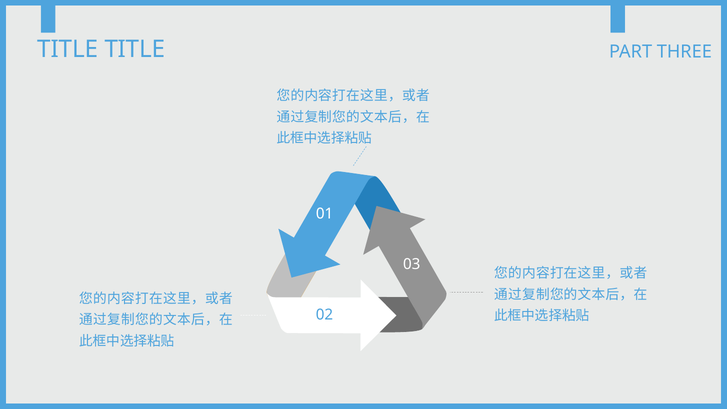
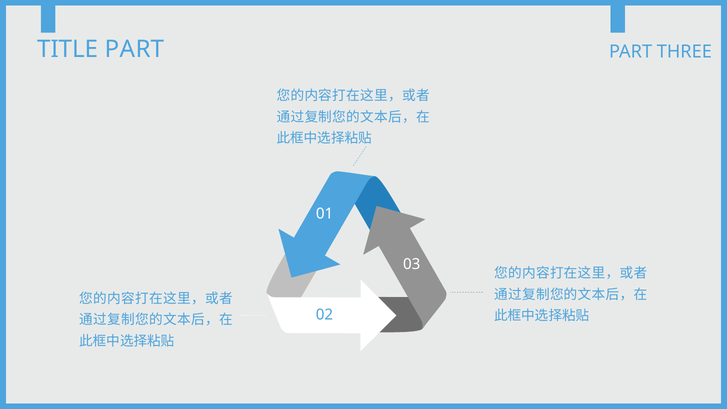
TITLE TITLE: TITLE -> PART (135, 49)
